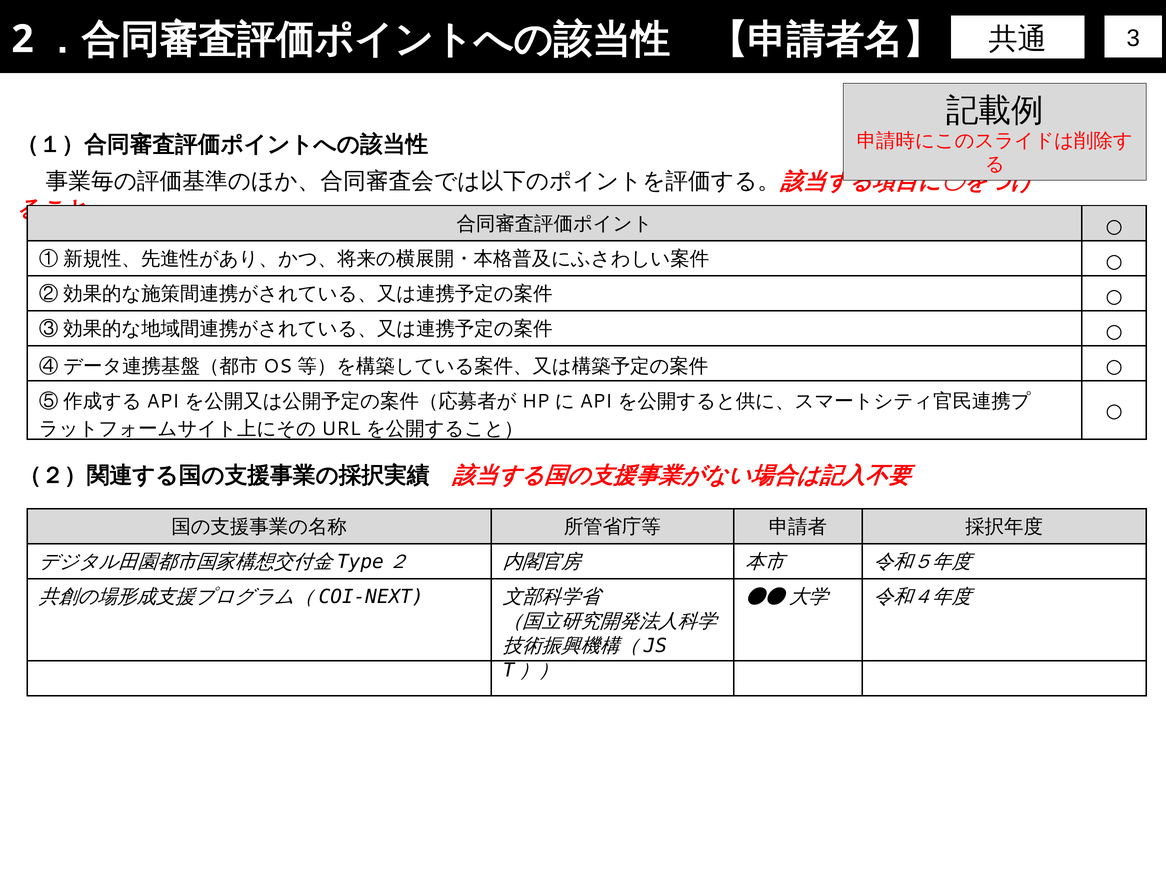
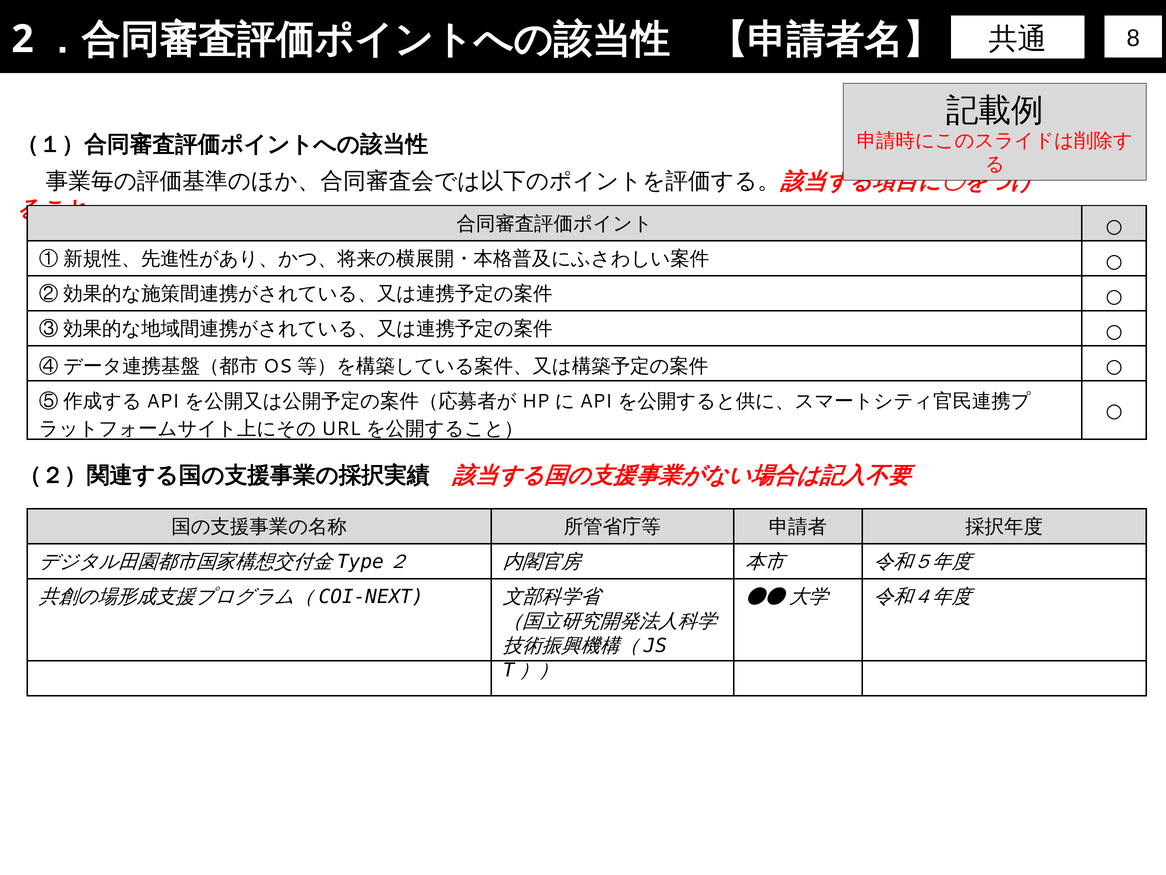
3: 3 -> 8 (1133, 38)
